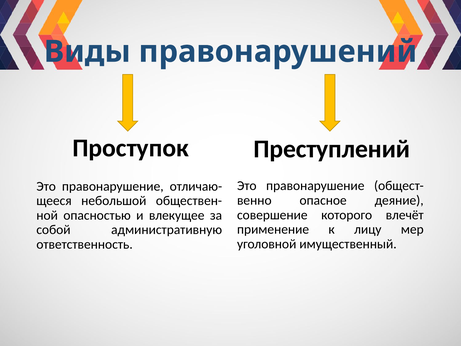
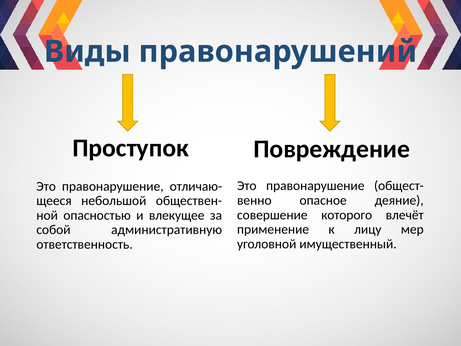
Преступлений: Преступлений -> Повреждение (332, 149)
